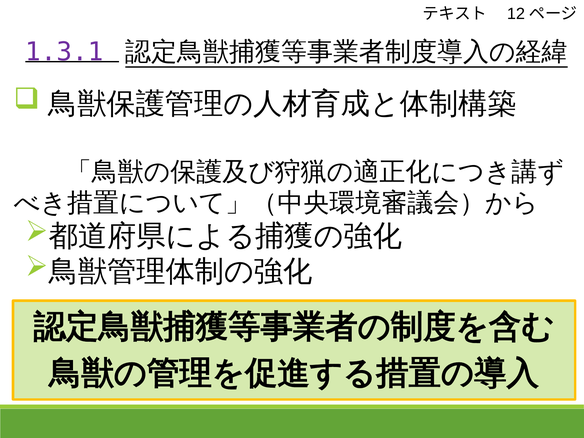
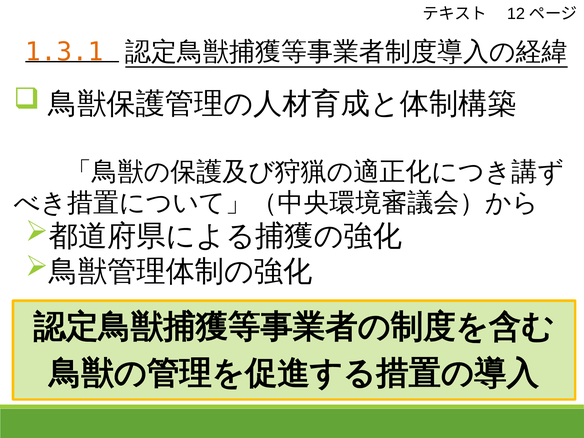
1.3.1 colour: purple -> orange (64, 52)
